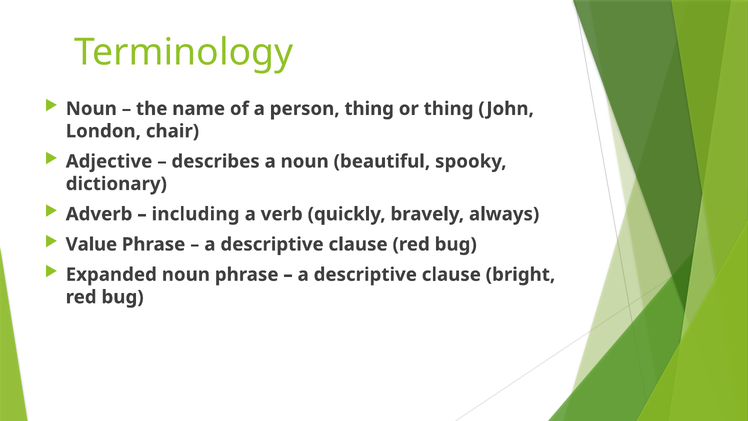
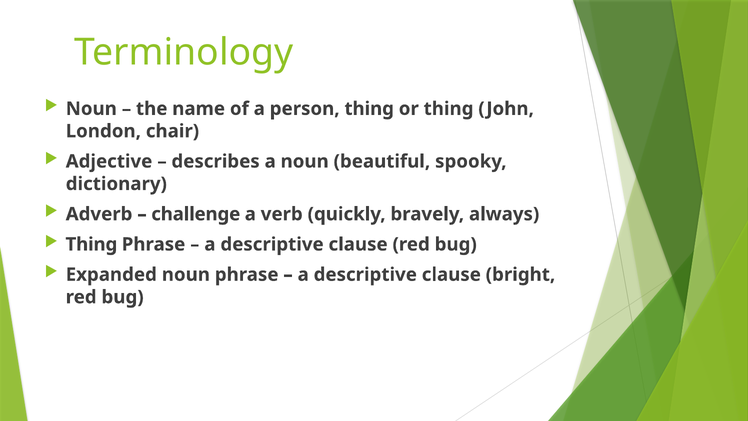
including: including -> challenge (196, 214)
Value: Value -> Thing (91, 244)
